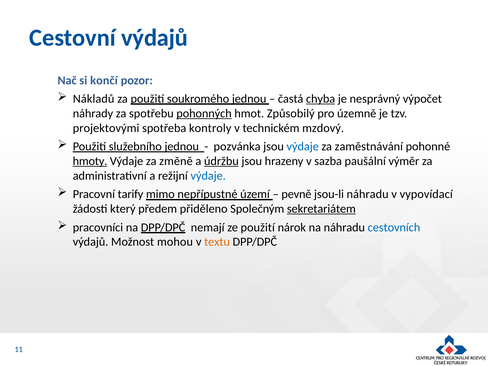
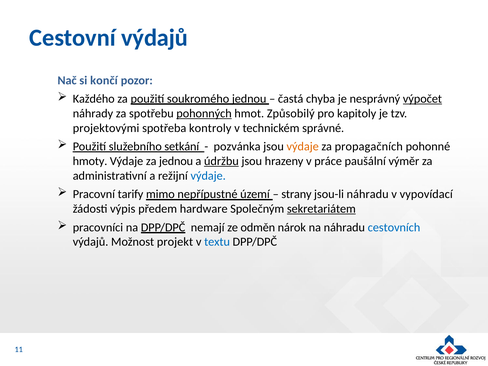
Nákladů: Nákladů -> Každého (94, 99)
chyba underline: present -> none (321, 99)
výpočet underline: none -> present (422, 99)
územně: územně -> kapitoly (357, 113)
mzdový: mzdový -> správné (323, 128)
služebního jednou: jednou -> setkání (182, 147)
výdaje colour: blue -> orange (303, 147)
zaměstnávání: zaměstnávání -> propagačních (369, 147)
hmoty underline: present -> none (90, 161)
za změně: změně -> jednou (176, 161)
sazba: sazba -> práce (328, 161)
pevně: pevně -> strany (296, 194)
který: který -> výpis (123, 209)
přiděleno: přiděleno -> hardware (204, 209)
ze použití: použití -> odměn (258, 227)
mohou: mohou -> projekt (175, 242)
textu colour: orange -> blue (217, 242)
